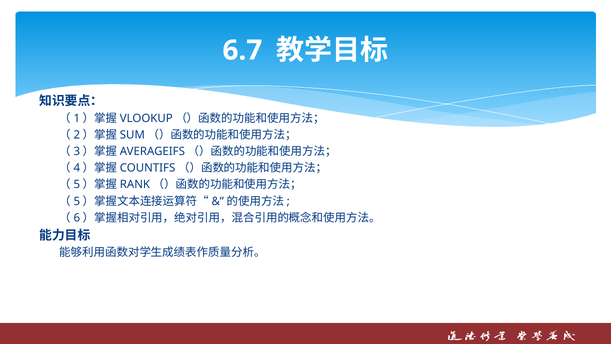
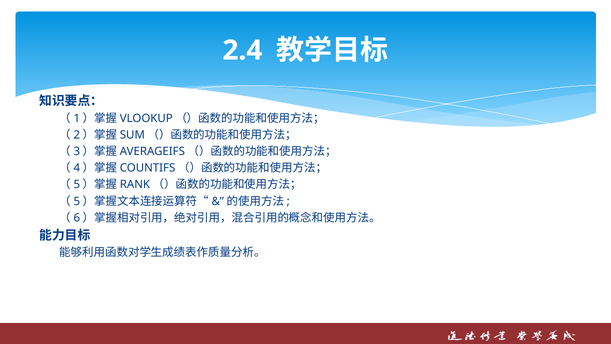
6.7: 6.7 -> 2.4 (242, 50)
